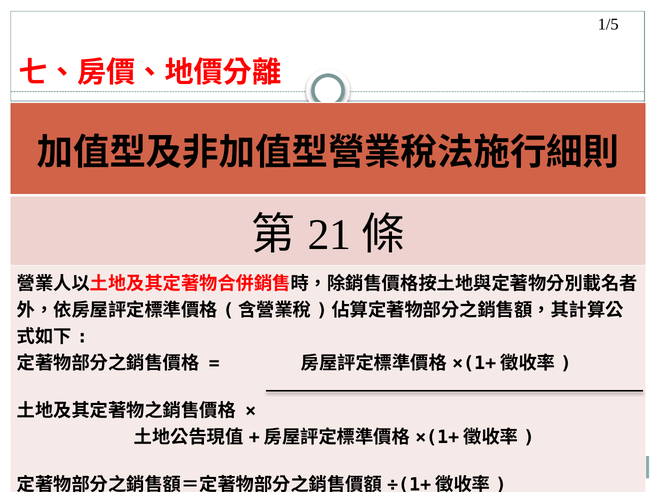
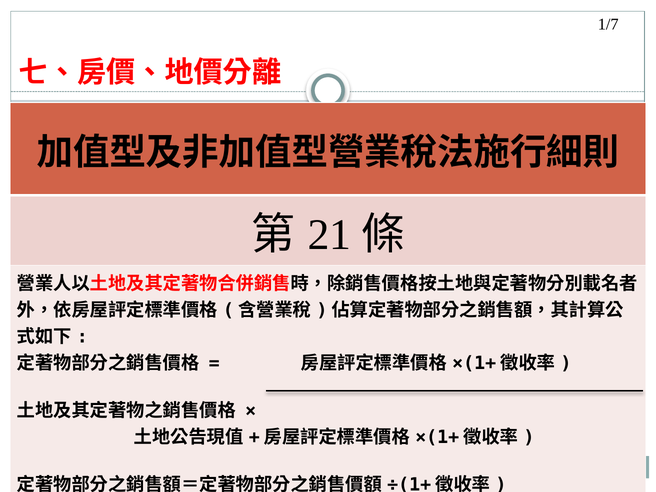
1/5: 1/5 -> 1/7 (608, 24)
